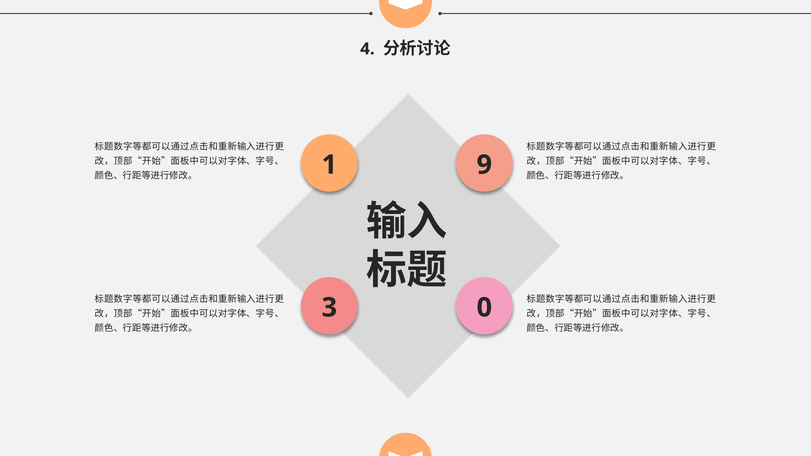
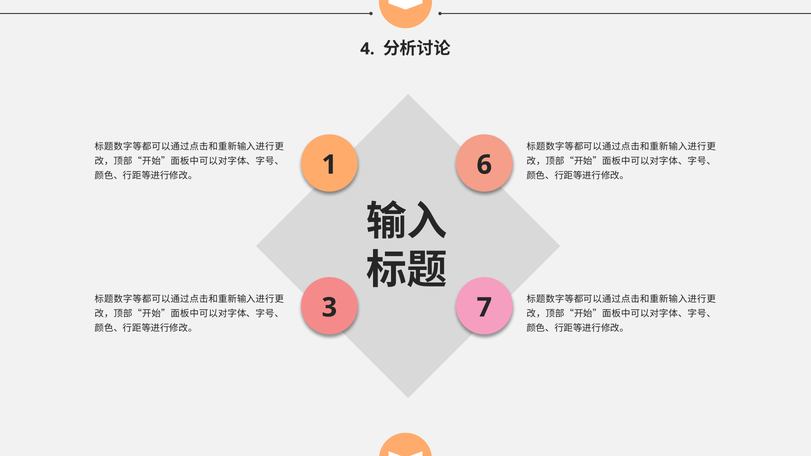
9: 9 -> 6 (484, 165)
0: 0 -> 7 (484, 308)
